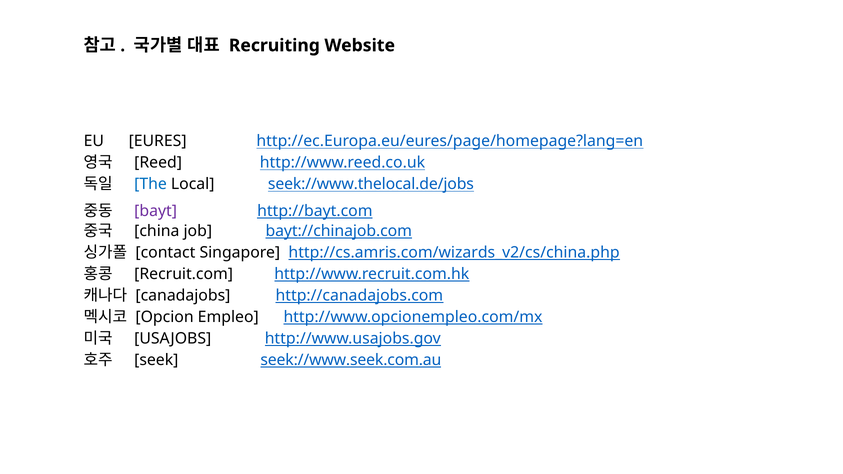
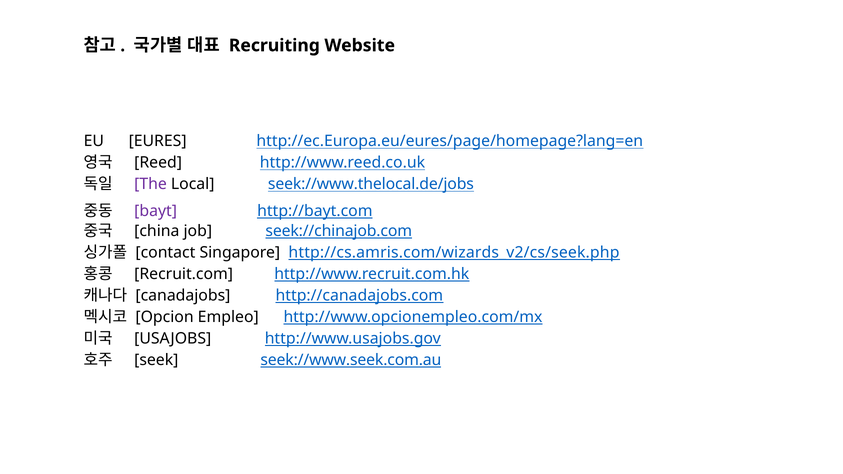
The colour: blue -> purple (151, 184)
bayt://chinajob.com: bayt://chinajob.com -> seek://chinajob.com (339, 231)
http://cs.amris.com/wizards_v2/cs/china.php: http://cs.amris.com/wizards_v2/cs/china.php -> http://cs.amris.com/wizards_v2/cs/seek.php (454, 253)
